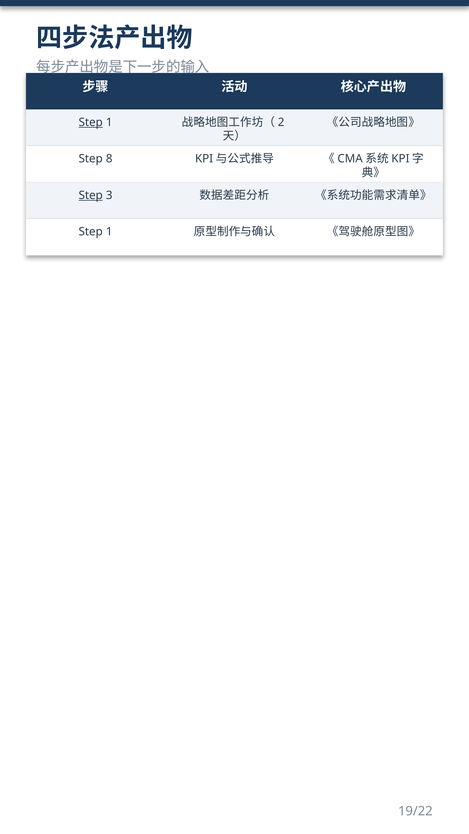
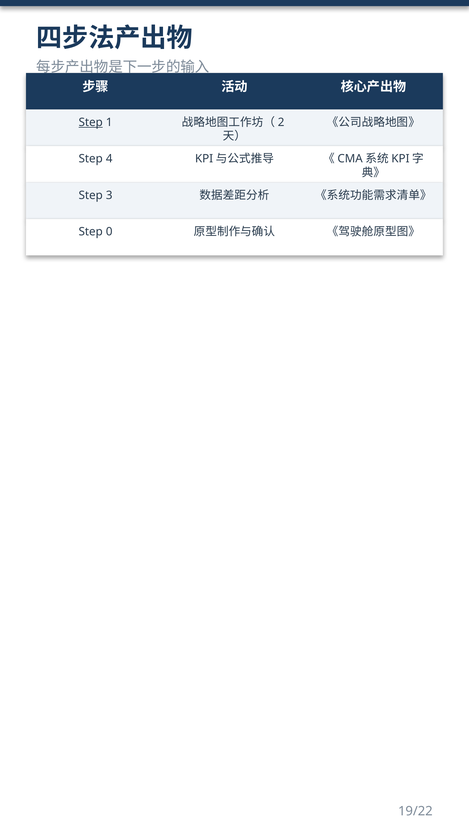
8: 8 -> 4 (109, 159)
Step underline: present -> none (91, 195)
1: 1 -> 0 (109, 232)
